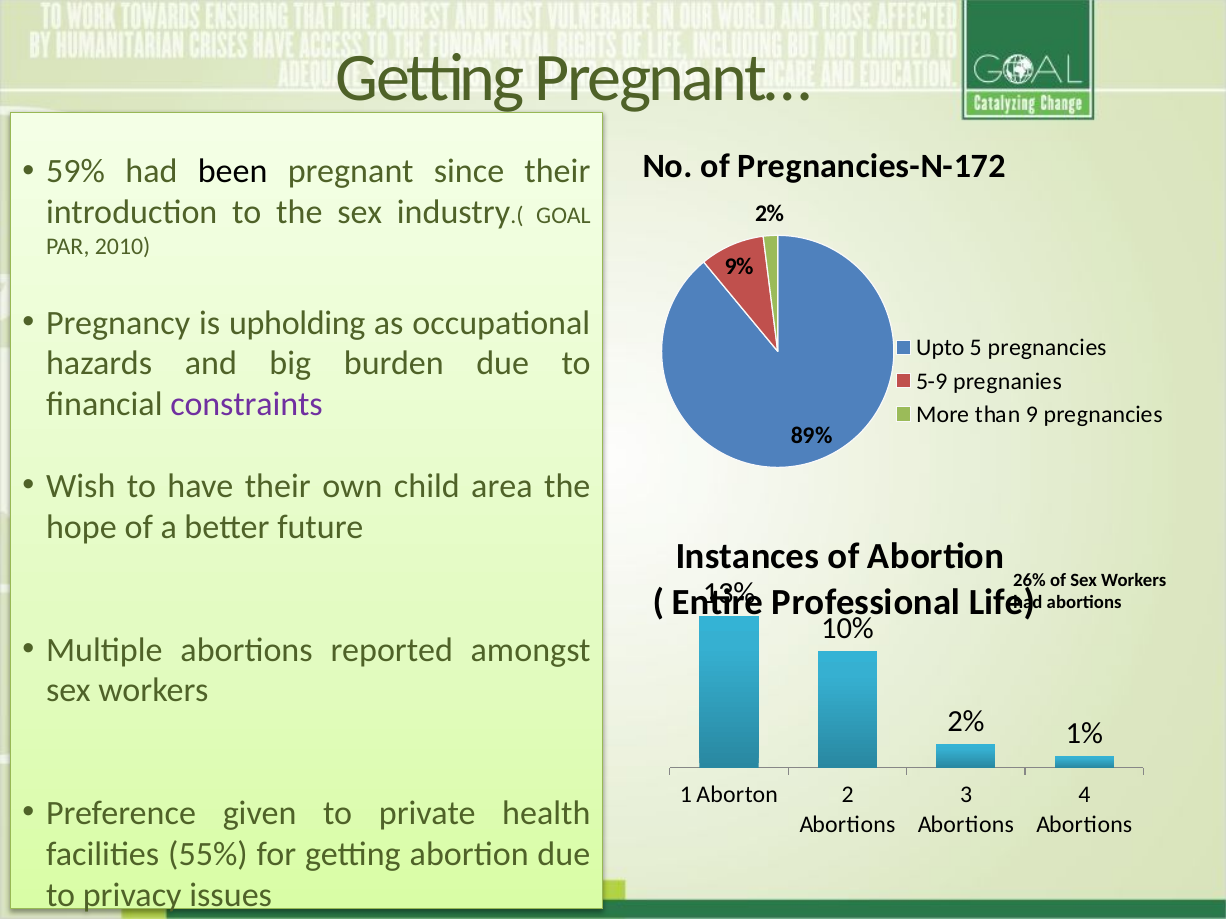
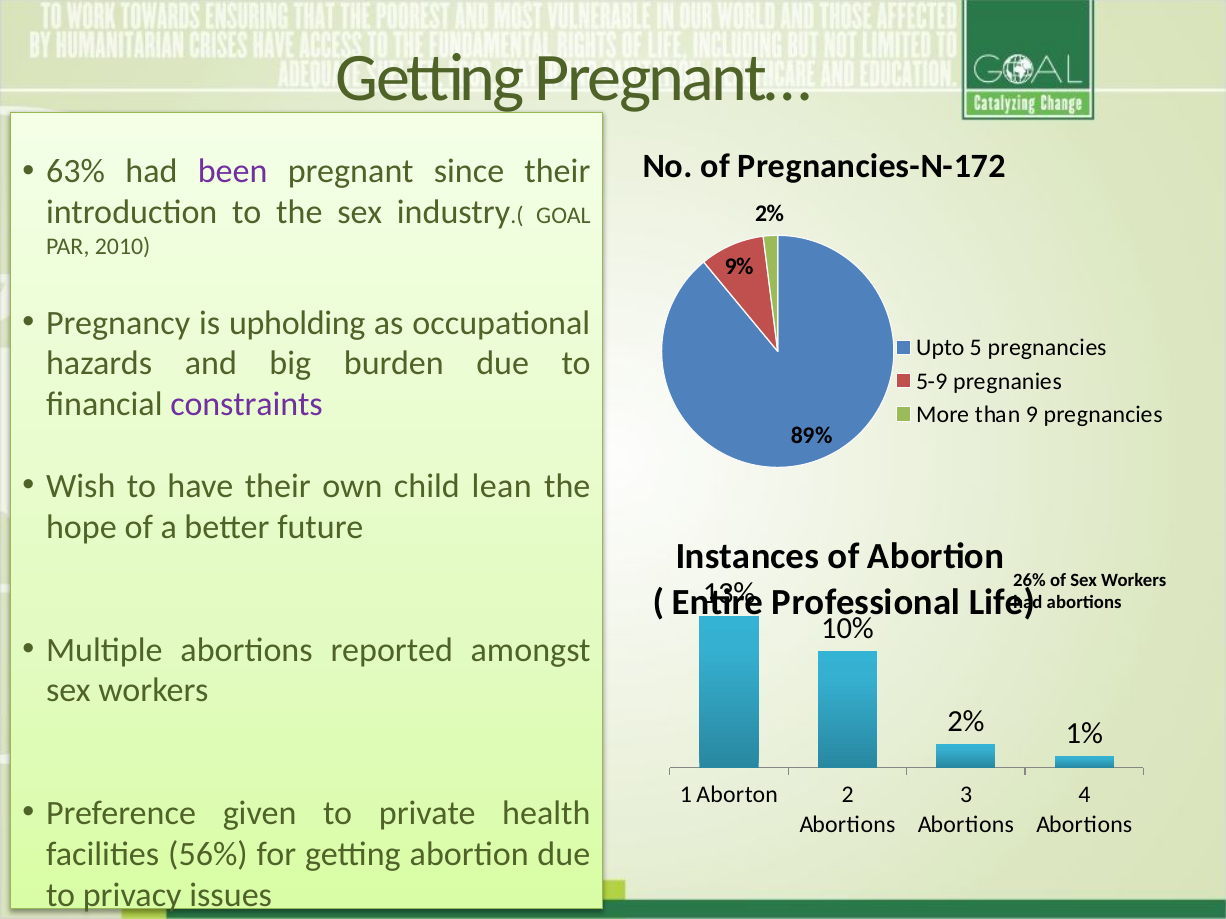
59%: 59% -> 63% (76, 172)
been colour: black -> purple (233, 172)
area: area -> lean (502, 487)
55%: 55% -> 56% (208, 855)
